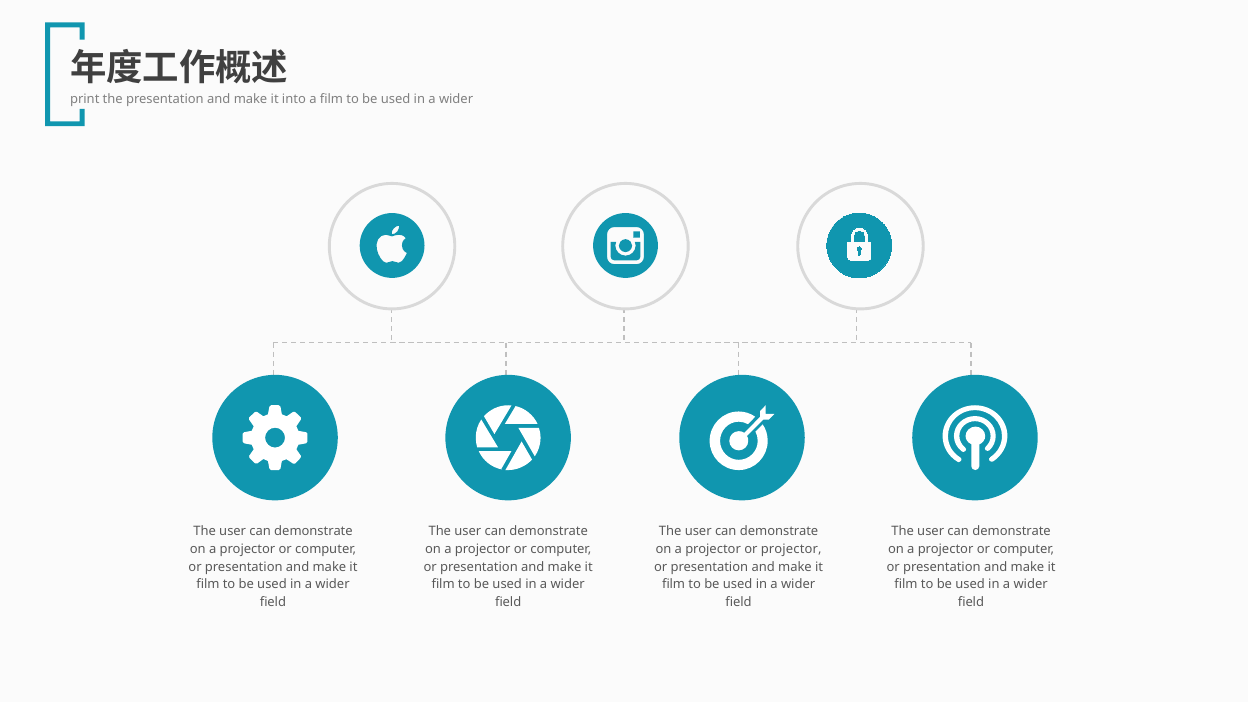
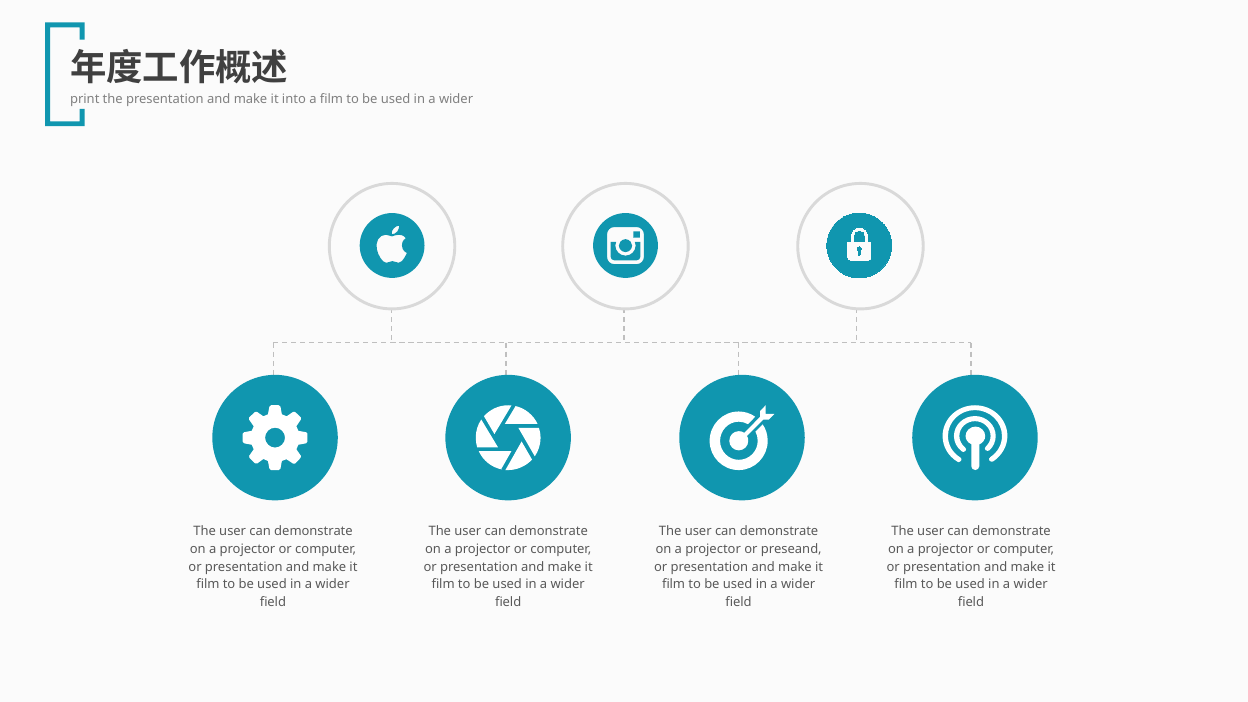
or projector: projector -> preseand (791, 549)
